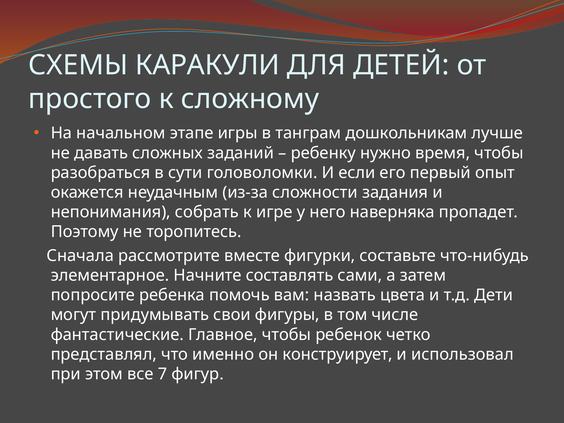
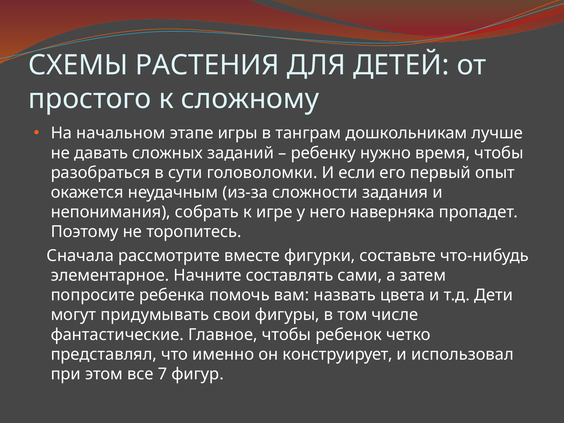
КАРАКУЛИ: КАРАКУЛИ -> РАСТЕНИЯ (207, 65)
